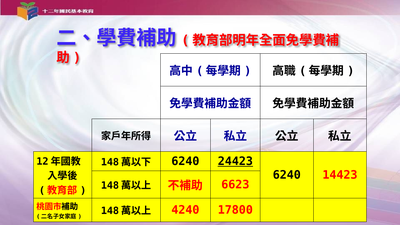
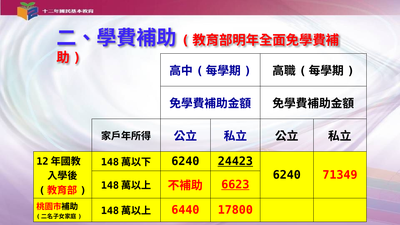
14423: 14423 -> 71349 (340, 175)
6623 underline: none -> present (235, 185)
4240: 4240 -> 6440 (185, 210)
